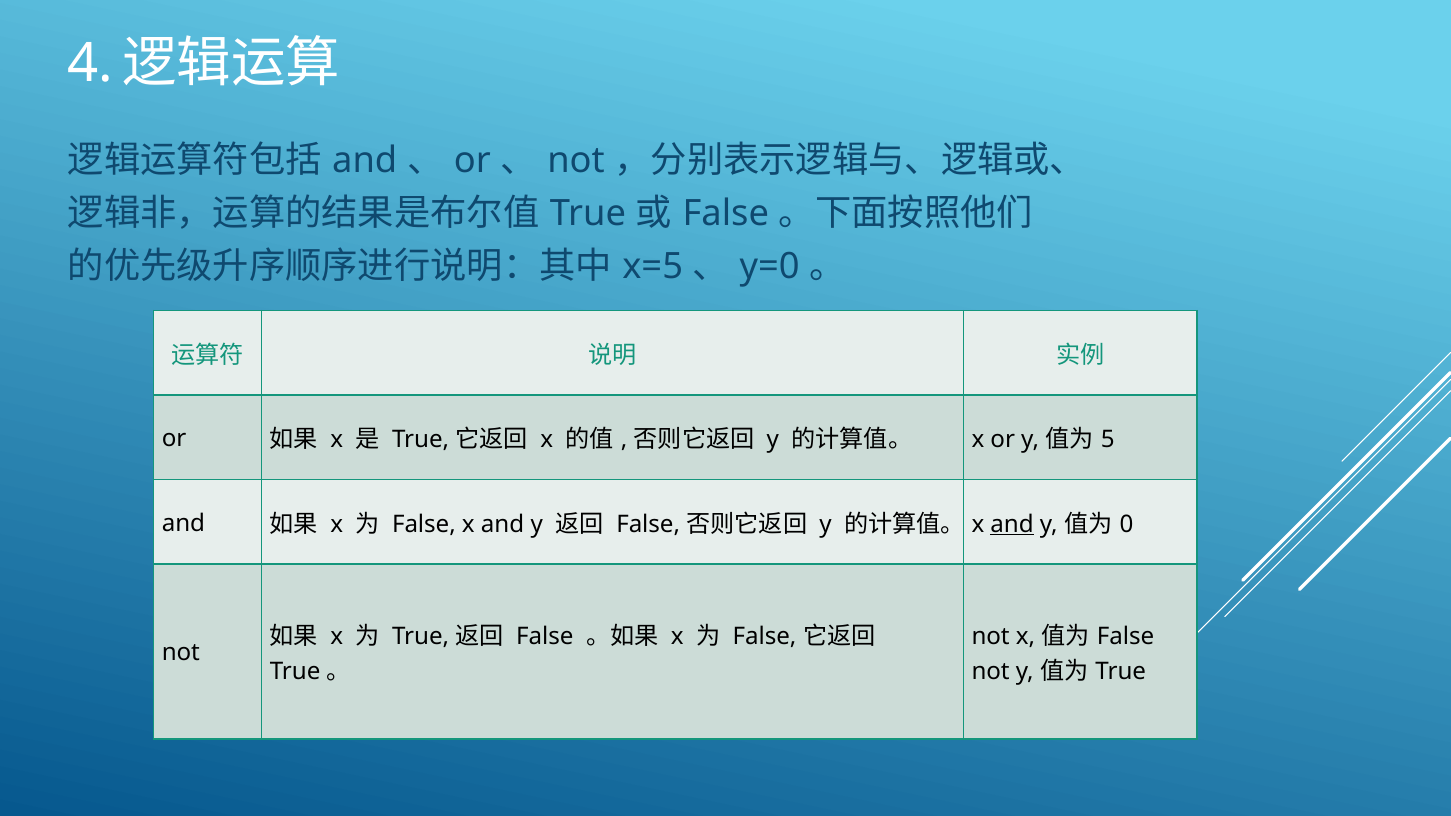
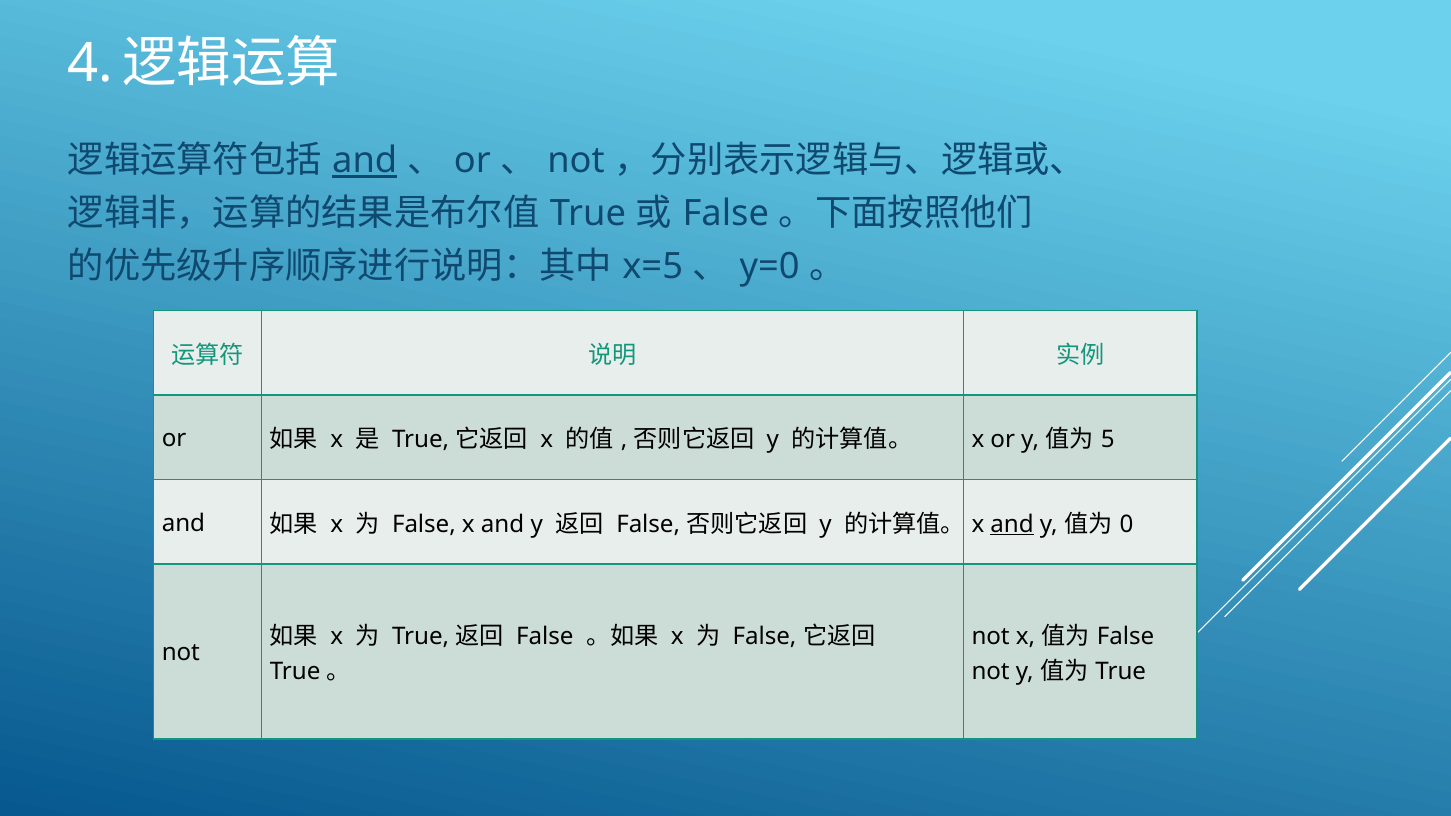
and underline: none -> present (365, 161)
